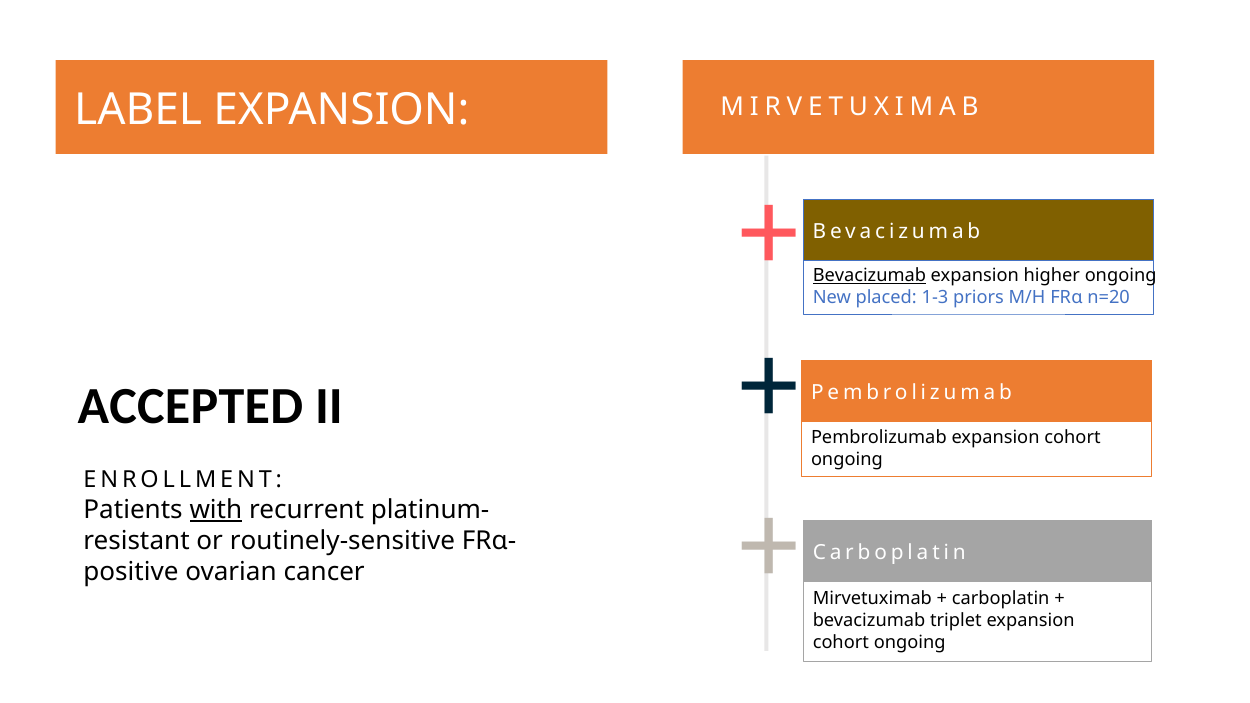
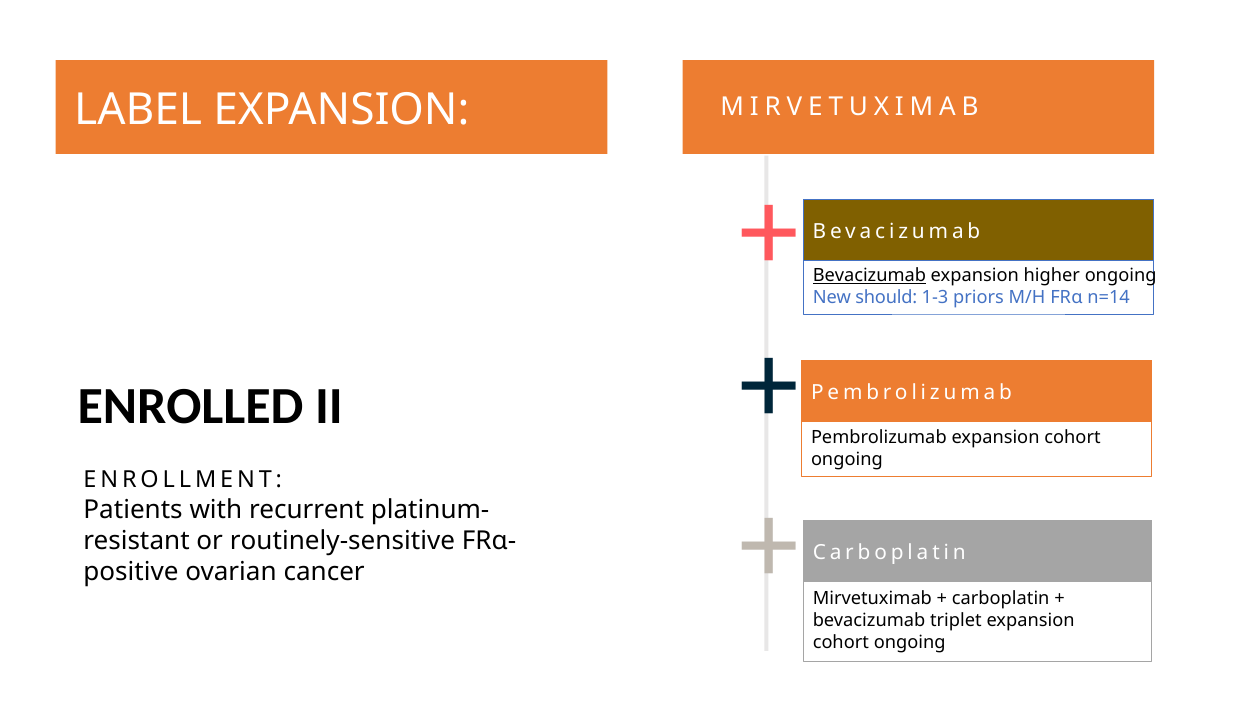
placed: placed -> should (886, 297)
n=20: n=20 -> n=14 (1109, 297)
ACCEPTED: ACCEPTED -> ENROLLED (190, 407)
with underline: present -> none (216, 510)
